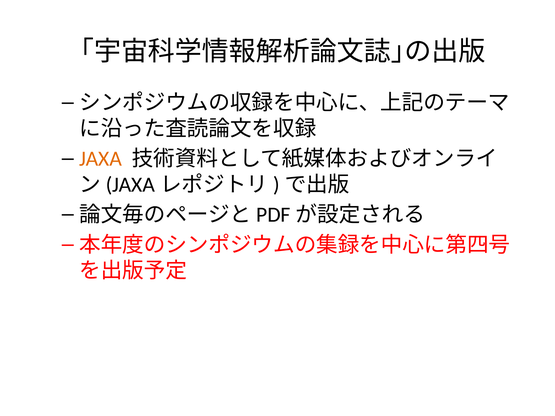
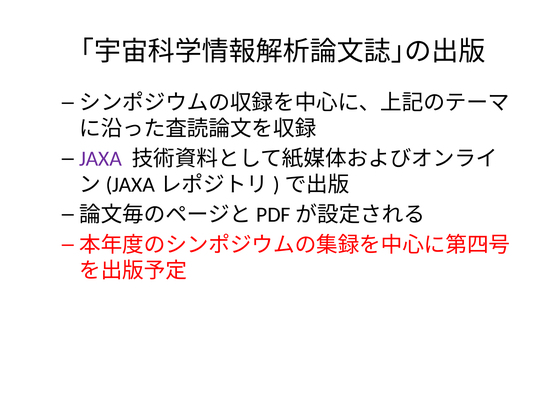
JAXA colour: orange -> purple (101, 159)
